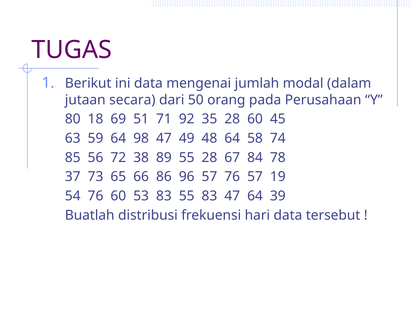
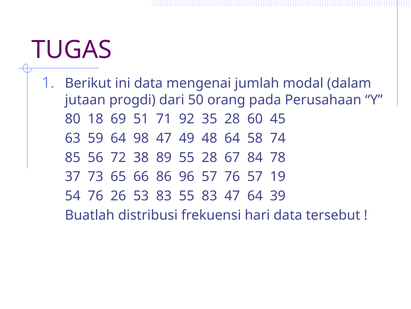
secara: secara -> progdi (132, 100)
76 60: 60 -> 26 (118, 195)
